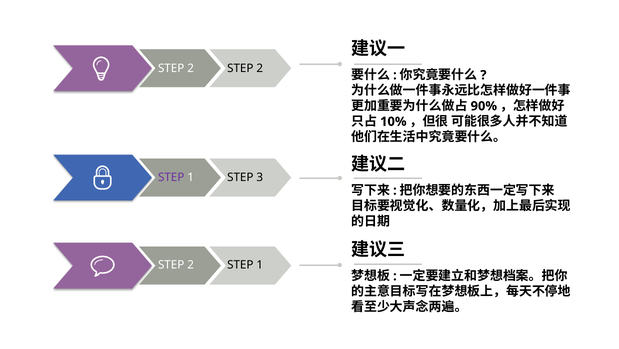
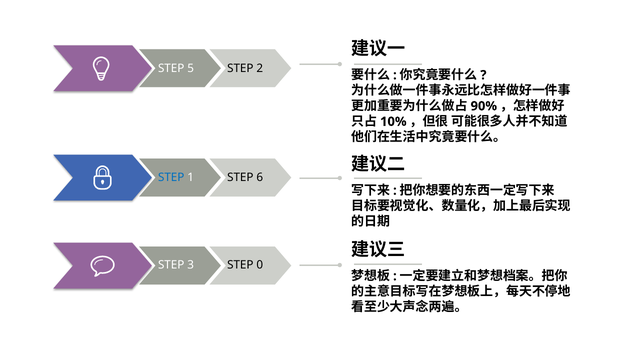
2: 2 -> 5 (191, 68)
STEP colour: purple -> blue (171, 177)
3: 3 -> 6 (260, 177)
2: 2 -> 3 (191, 264)
1: 1 -> 0 (260, 264)
